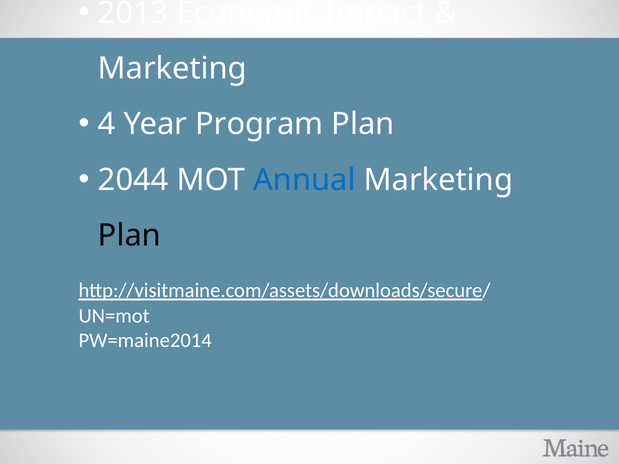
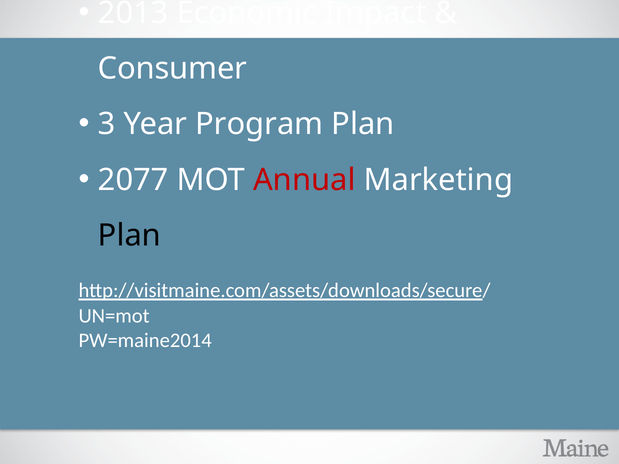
Marketing: Marketing -> Consumer (173, 69)
4: 4 -> 3 (107, 124)
2044: 2044 -> 2077 (133, 180)
Annual colour: blue -> red (304, 180)
